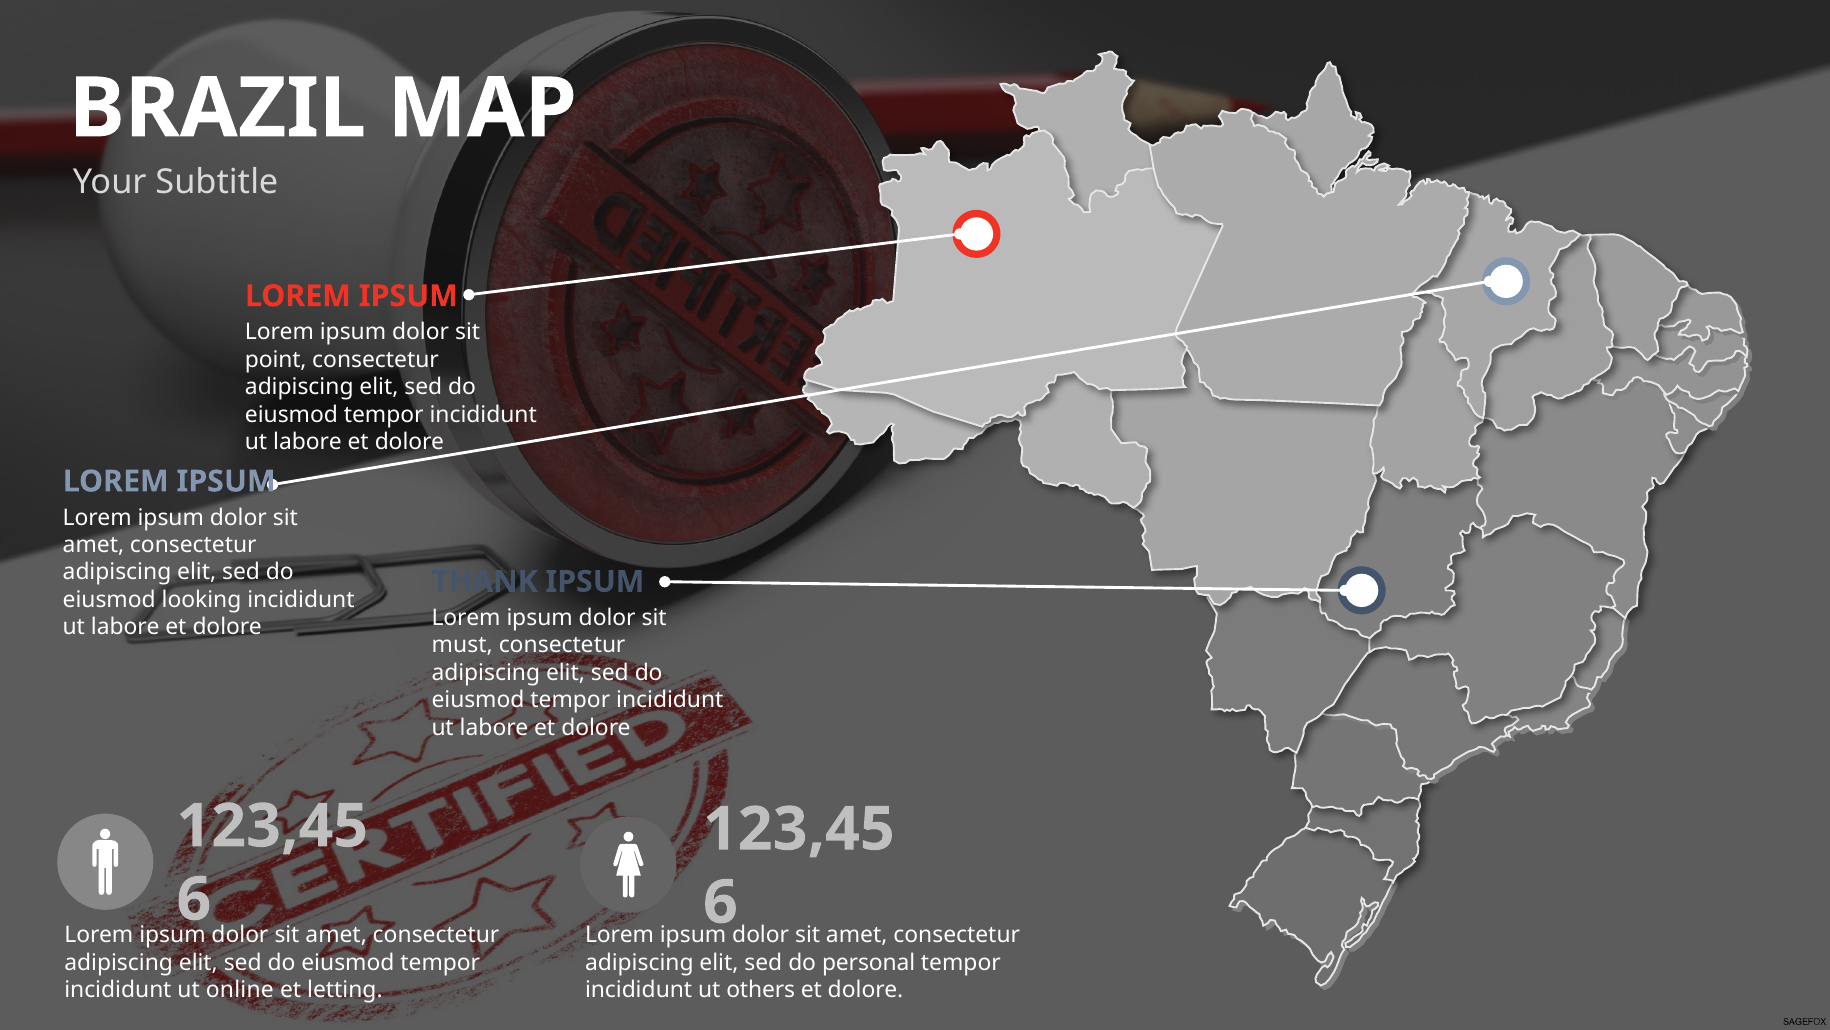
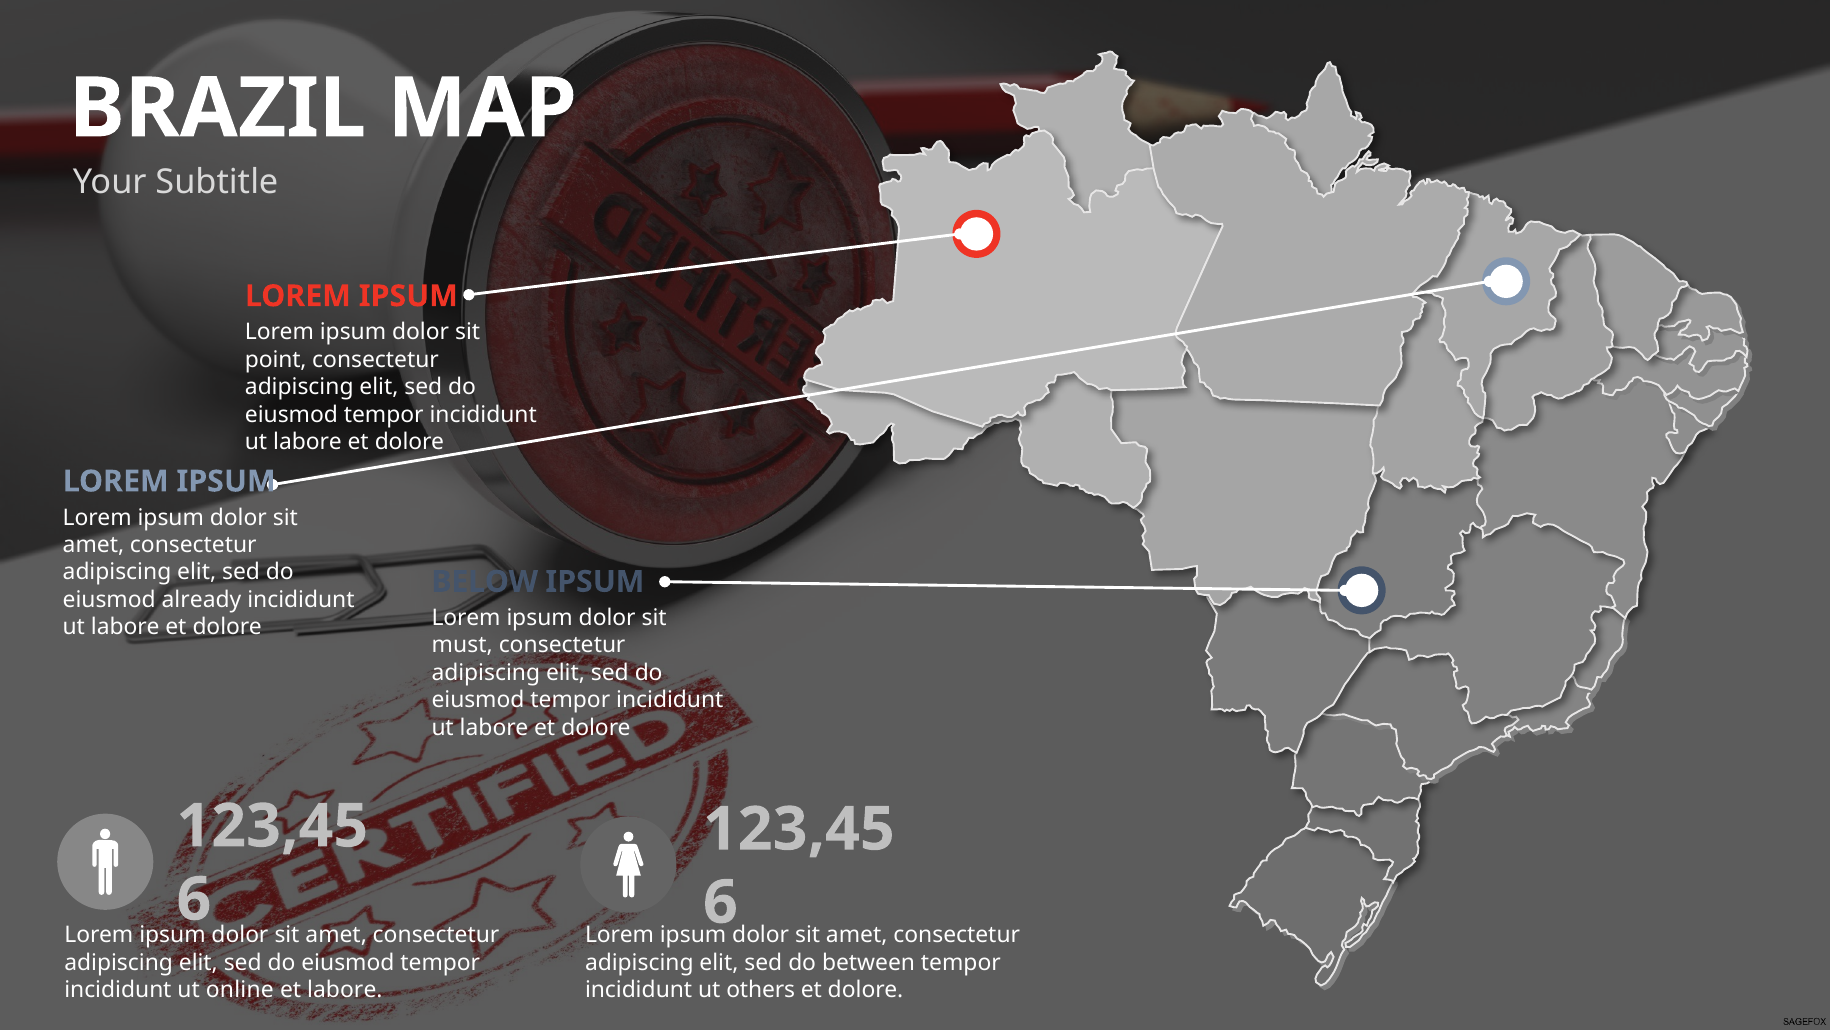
THANK: THANK -> BELOW (485, 581)
looking: looking -> already (201, 600)
personal: personal -> between (869, 962)
et letting: letting -> labore (345, 989)
